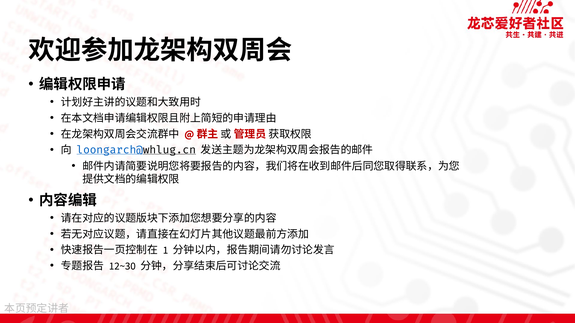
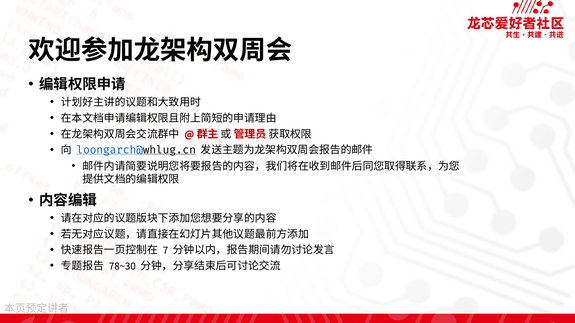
1: 1 -> 7 (166, 250)
12~30: 12~30 -> 78~30 (122, 266)
